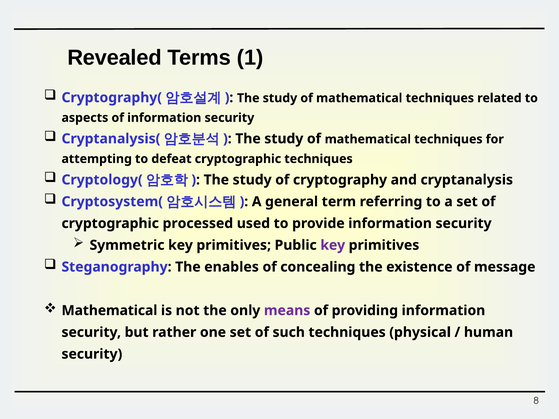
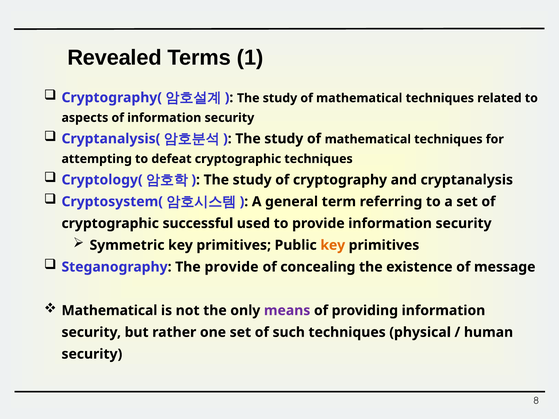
processed: processed -> successful (198, 224)
key colour: purple -> orange (333, 245)
The enables: enables -> provide (232, 267)
